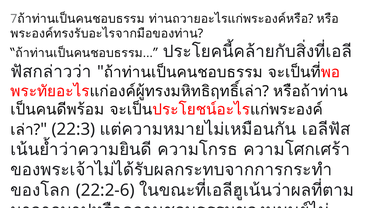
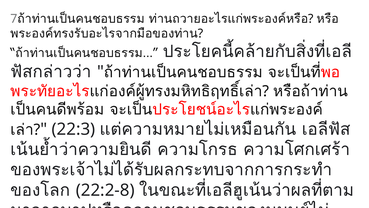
22:2-6: 22:2-6 -> 22:2-8 (105, 190)
